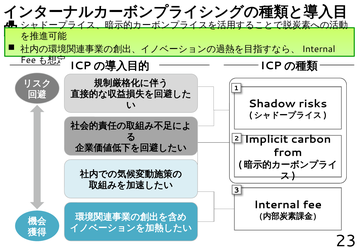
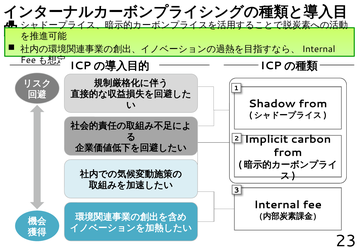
Shadow risks: risks -> from (313, 104)
